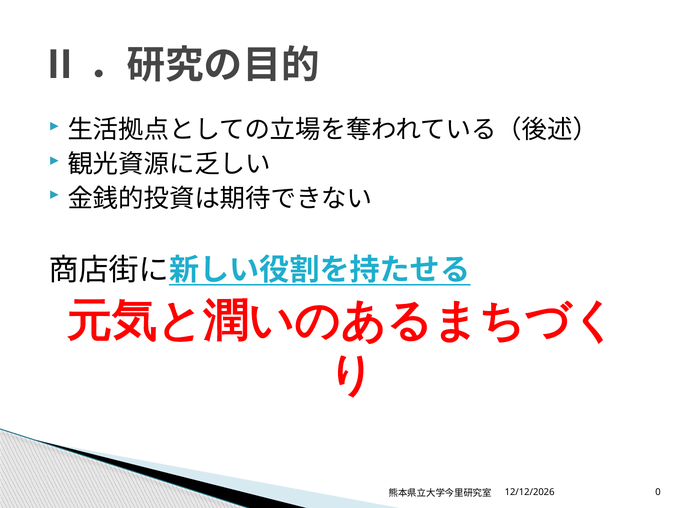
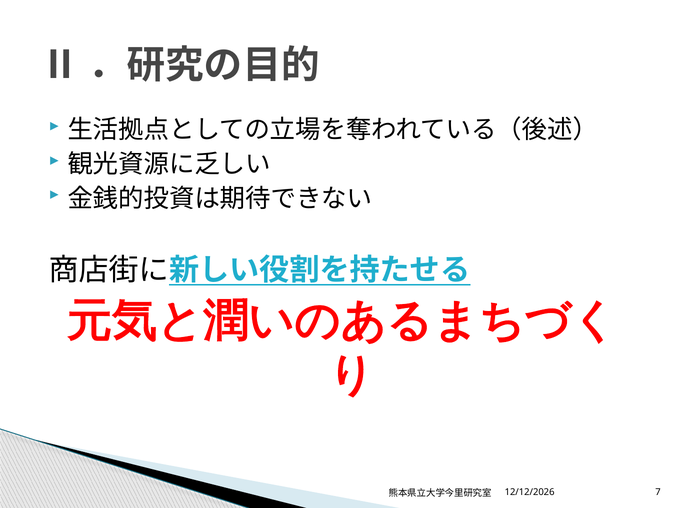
0: 0 -> 7 (658, 492)
